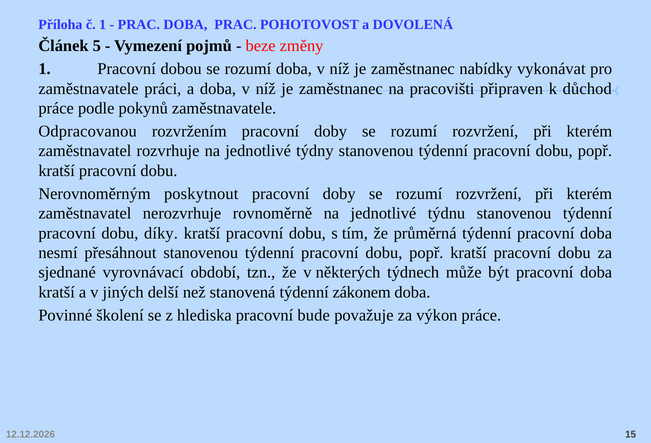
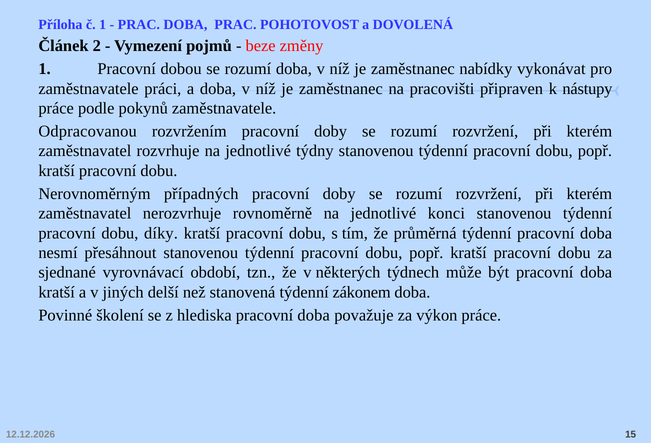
5: 5 -> 2 (97, 46)
důchod: důchod -> nástupy (587, 89)
poskytnout: poskytnout -> případných (201, 194)
týdnu: týdnu -> konci (446, 213)
hlediska pracovní bude: bude -> doba (314, 315)
